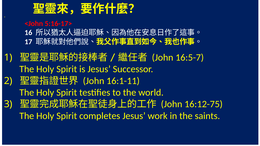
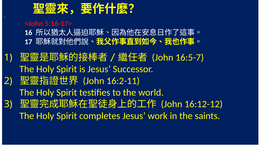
16:1-11: 16:1-11 -> 16:2-11 (123, 81)
16:12-75: 16:12-75 -> 16:12-12 (204, 104)
